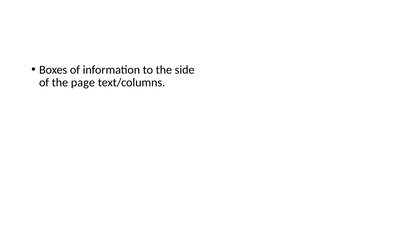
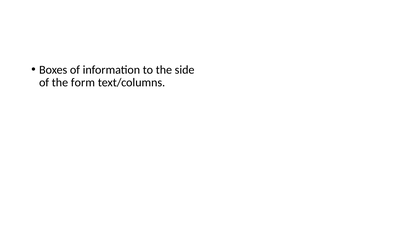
page: page -> form (83, 83)
